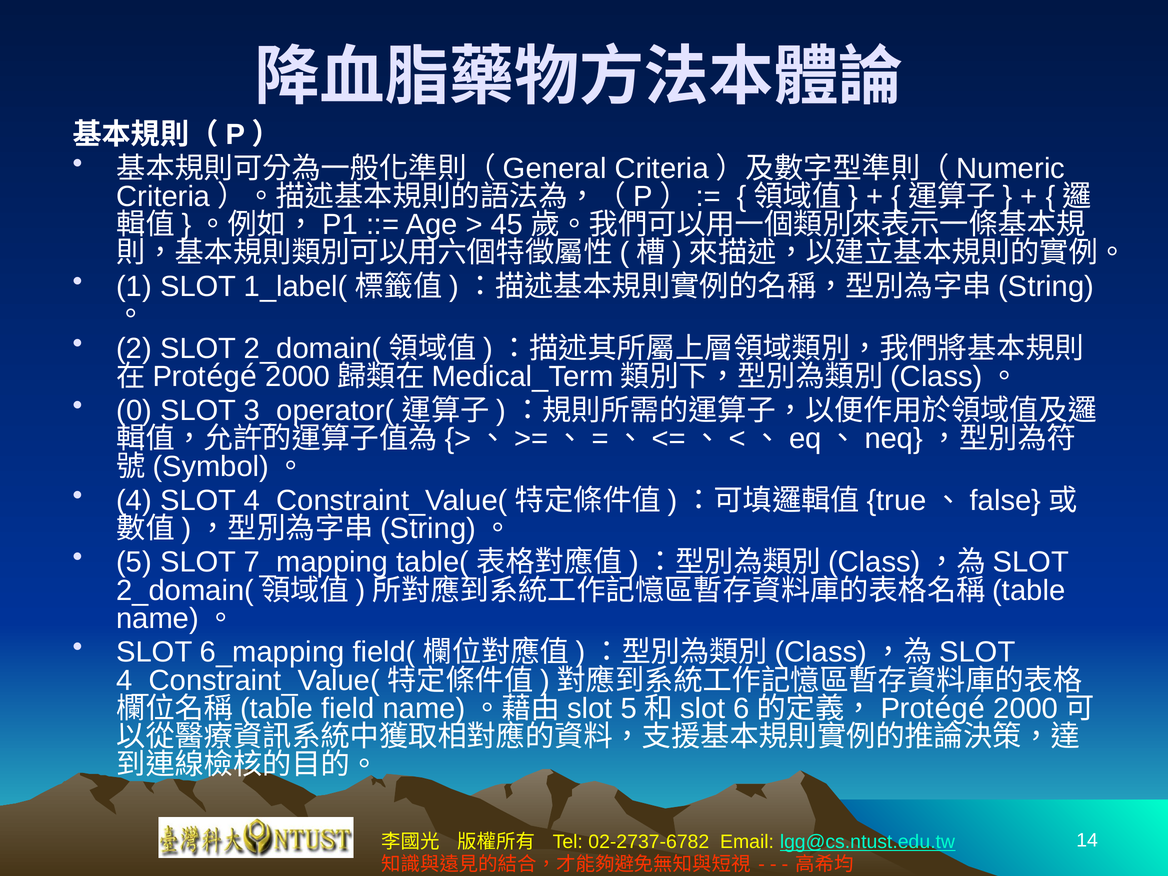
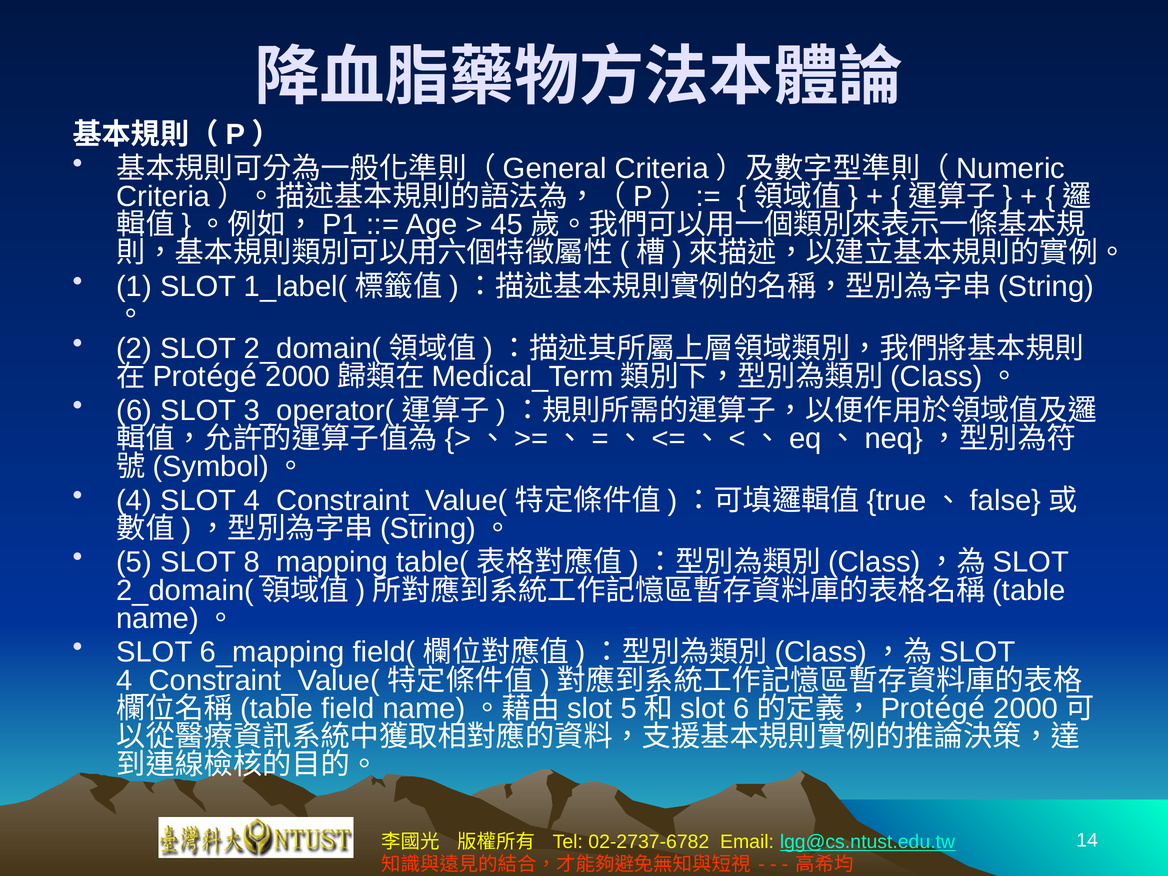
0: 0 -> 6 (134, 410)
7_mapping: 7_mapping -> 8_mapping (316, 562)
